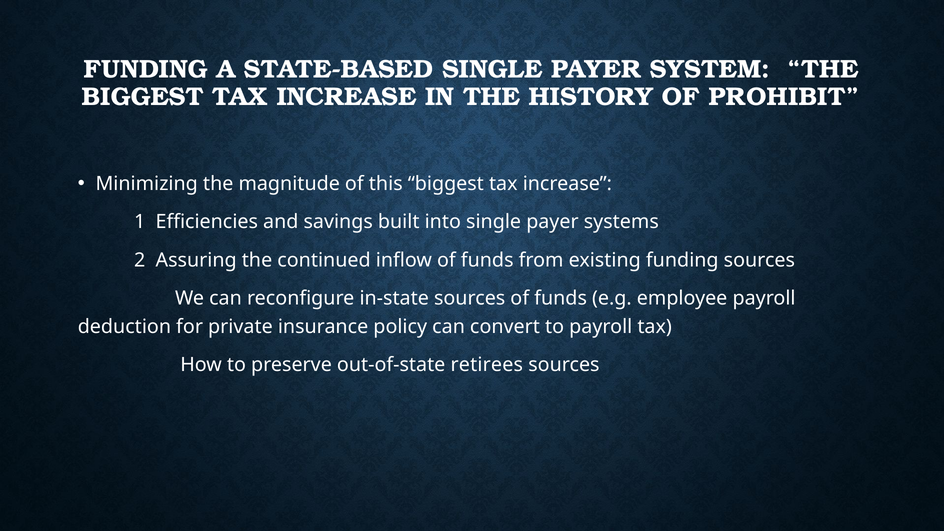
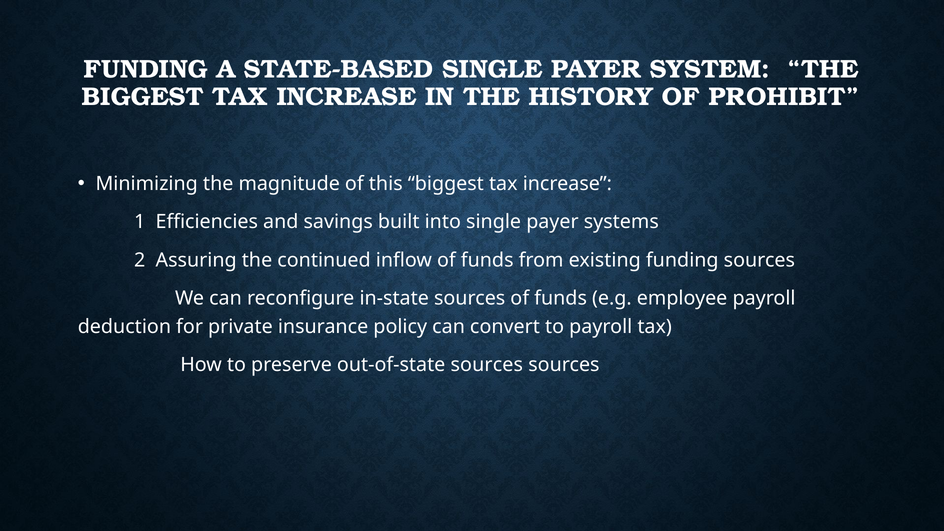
out-of-state retirees: retirees -> sources (487, 365)
